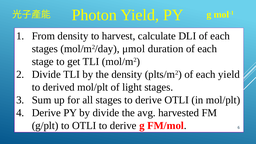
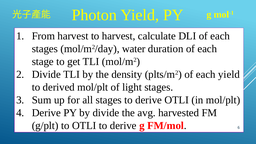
From density: density -> harvest (73, 36)
μmol: μmol -> water (134, 49)
